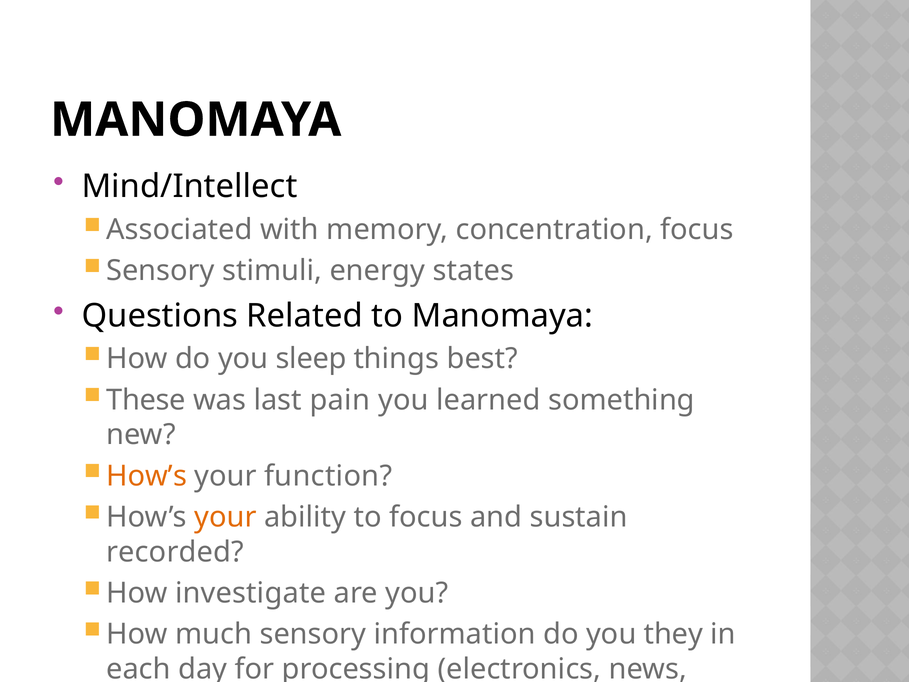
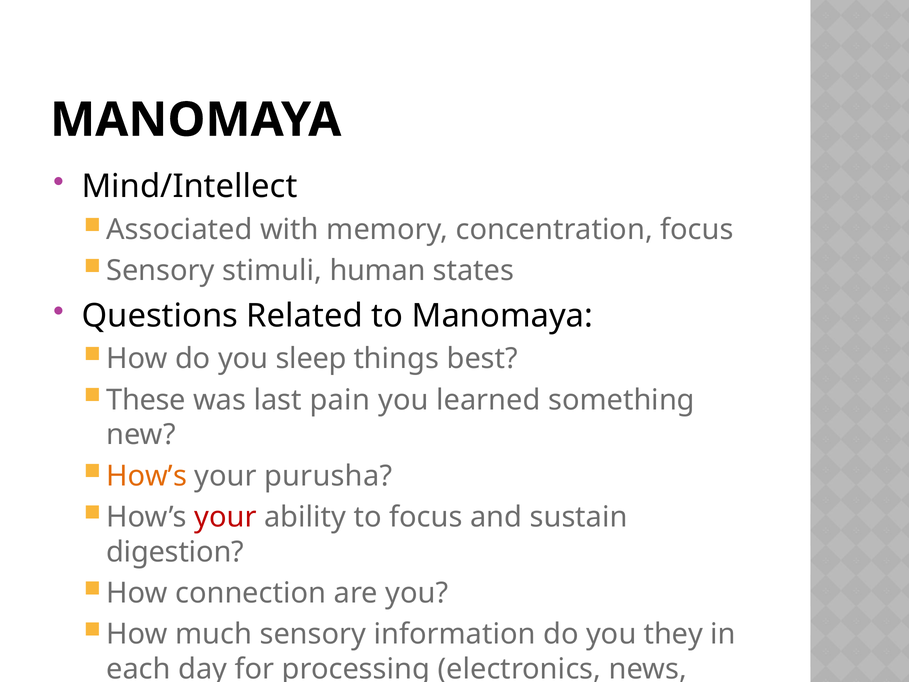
energy: energy -> human (378, 271)
function: function -> purusha (328, 476)
your colour: orange -> red (225, 517)
recorded: recorded -> digestion (175, 552)
investigate: investigate -> connection (251, 593)
